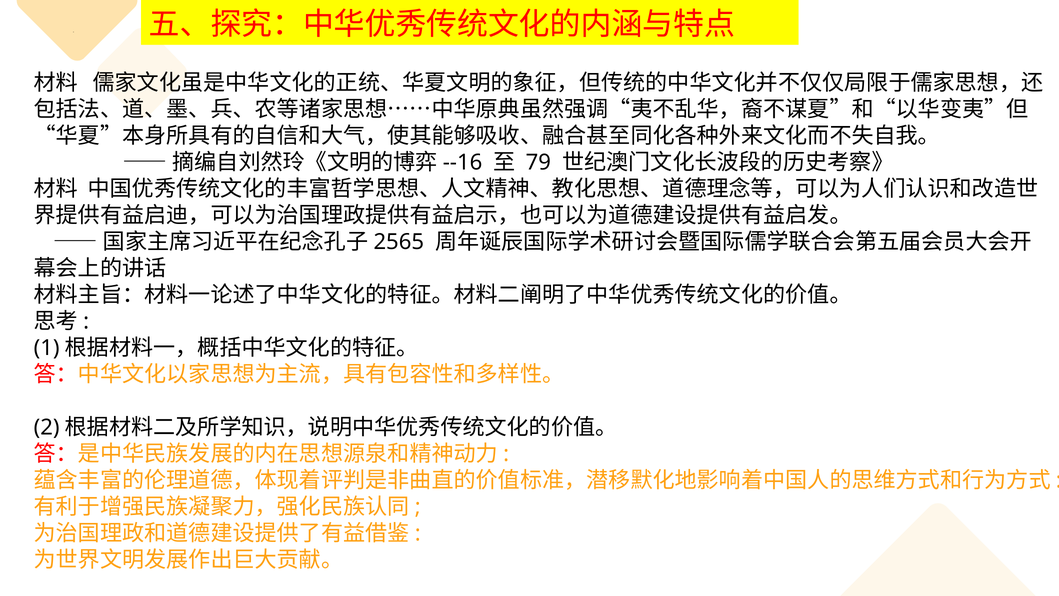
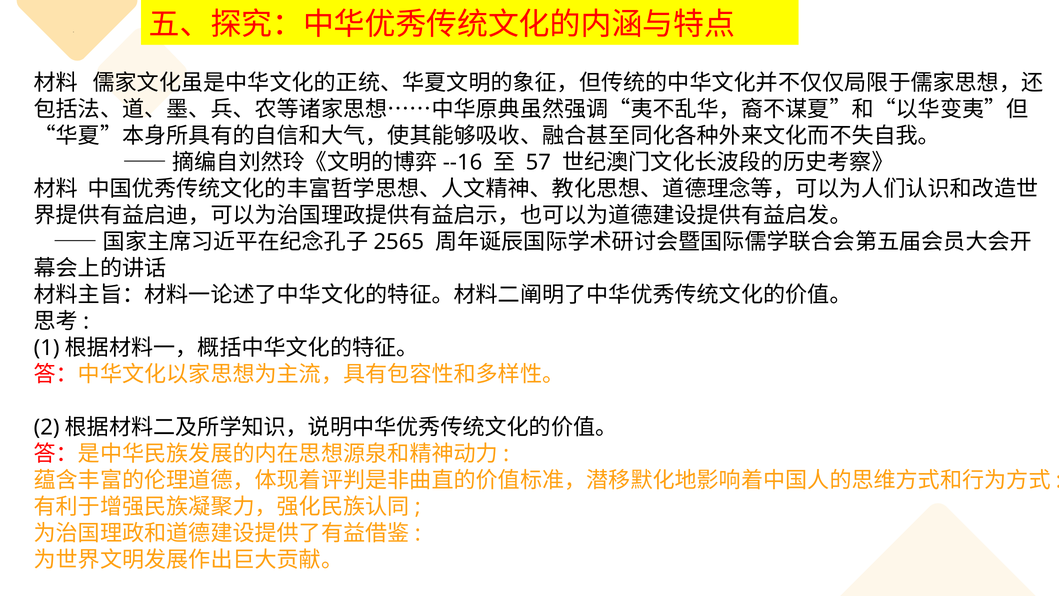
79: 79 -> 57 (538, 162)
